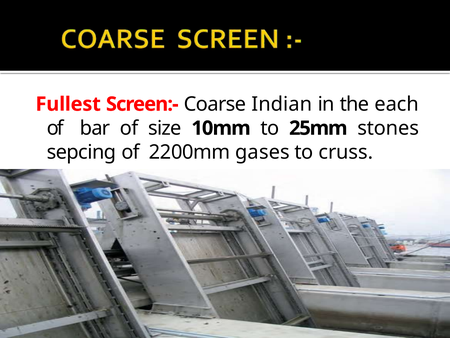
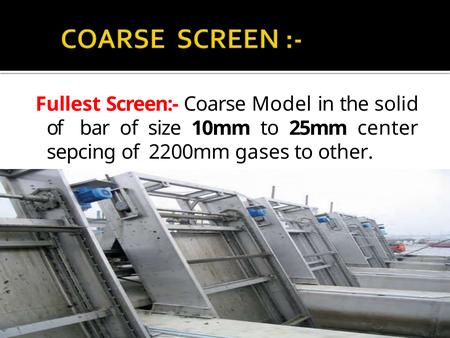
Indian: Indian -> Model (282, 104)
each: each -> solid (397, 104)
stones: stones -> center (388, 128)
cruss: cruss -> other (346, 152)
